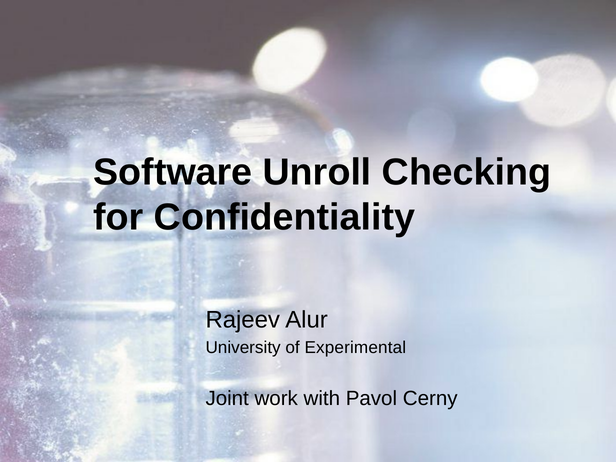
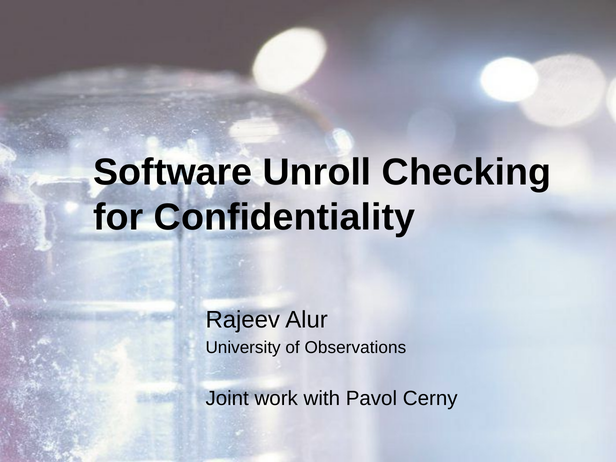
Experimental: Experimental -> Observations (355, 348)
